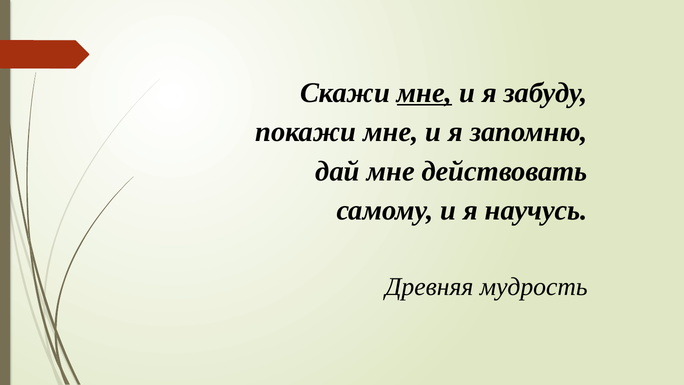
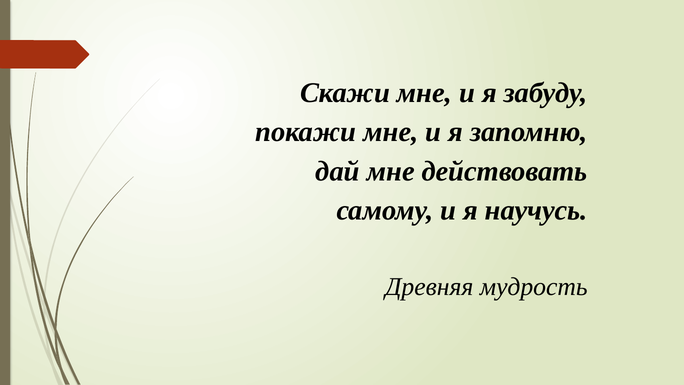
мне underline: present -> none (424, 93)
